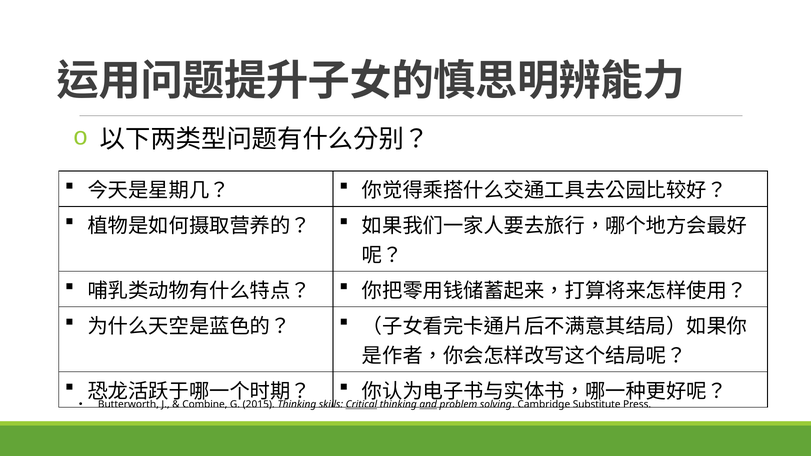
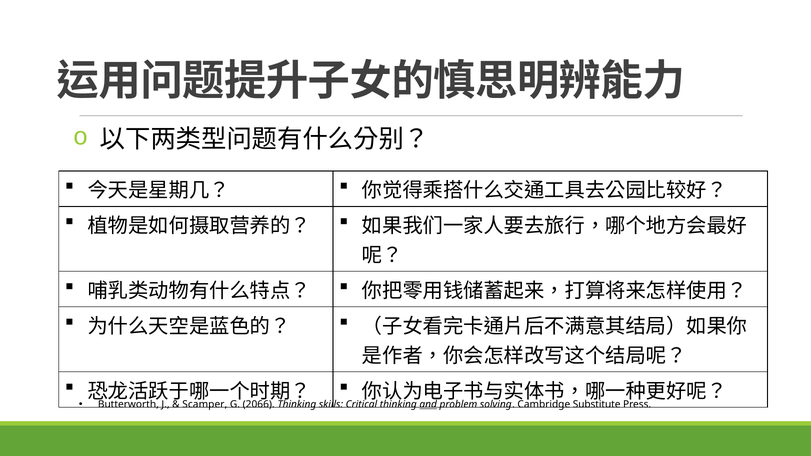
Combine: Combine -> Scamper (205, 405)
2015: 2015 -> 2066 (259, 405)
Critical underline: present -> none (361, 405)
